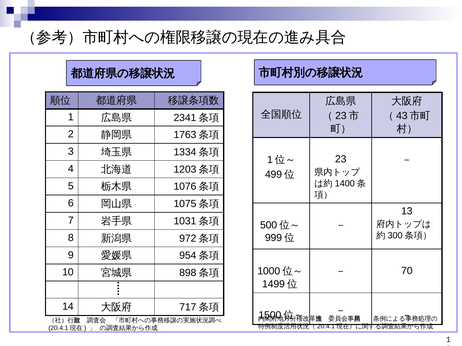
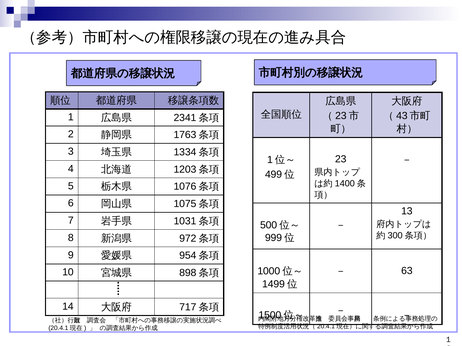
70: 70 -> 63 (407, 271)
